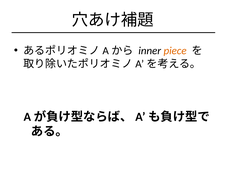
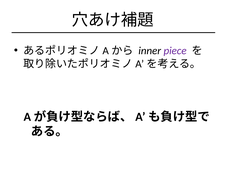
piece colour: orange -> purple (175, 51)
